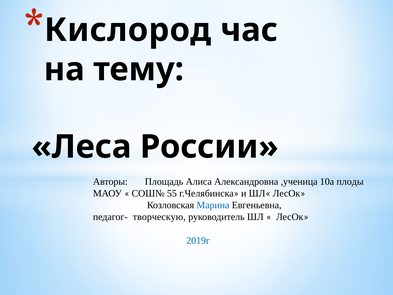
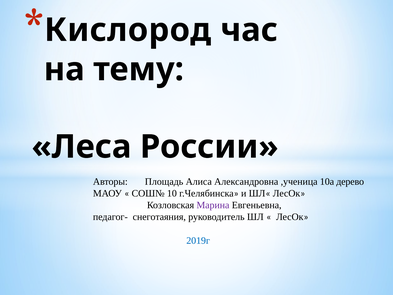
плоды: плоды -> дерево (350, 181)
55: 55 -> 10 (172, 193)
Марина colour: blue -> purple (213, 205)
творческую: творческую -> снеготаяния (159, 217)
